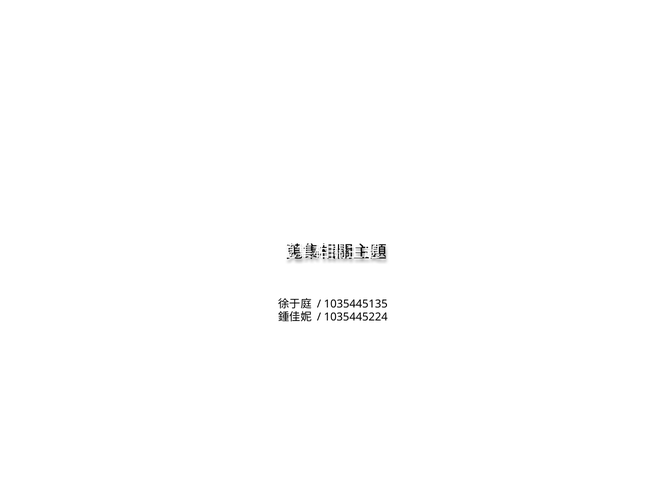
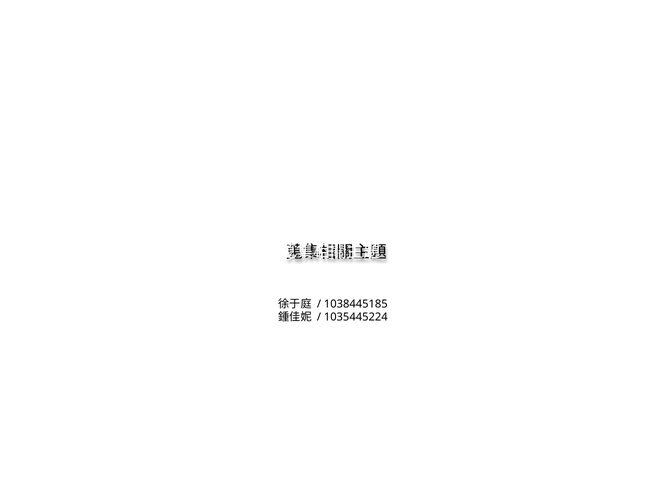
1035445135: 1035445135 -> 1038445185 (356, 304)
